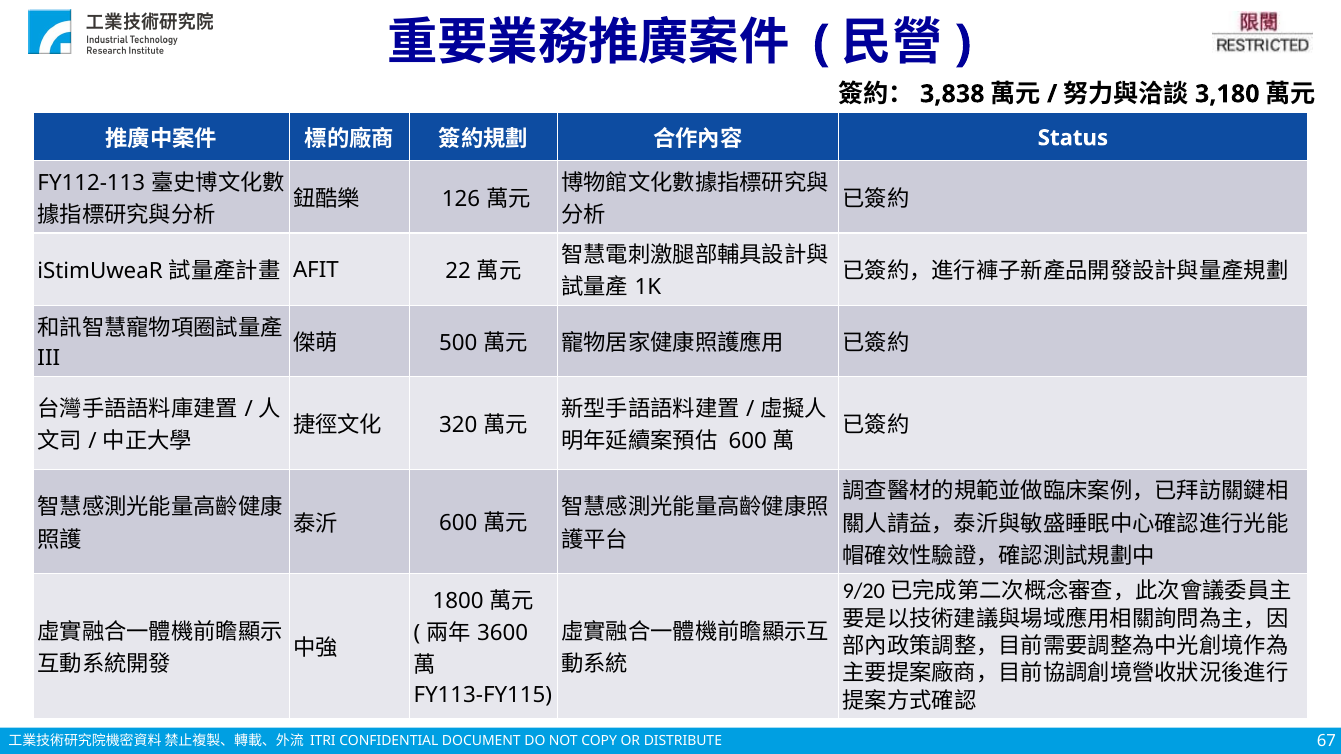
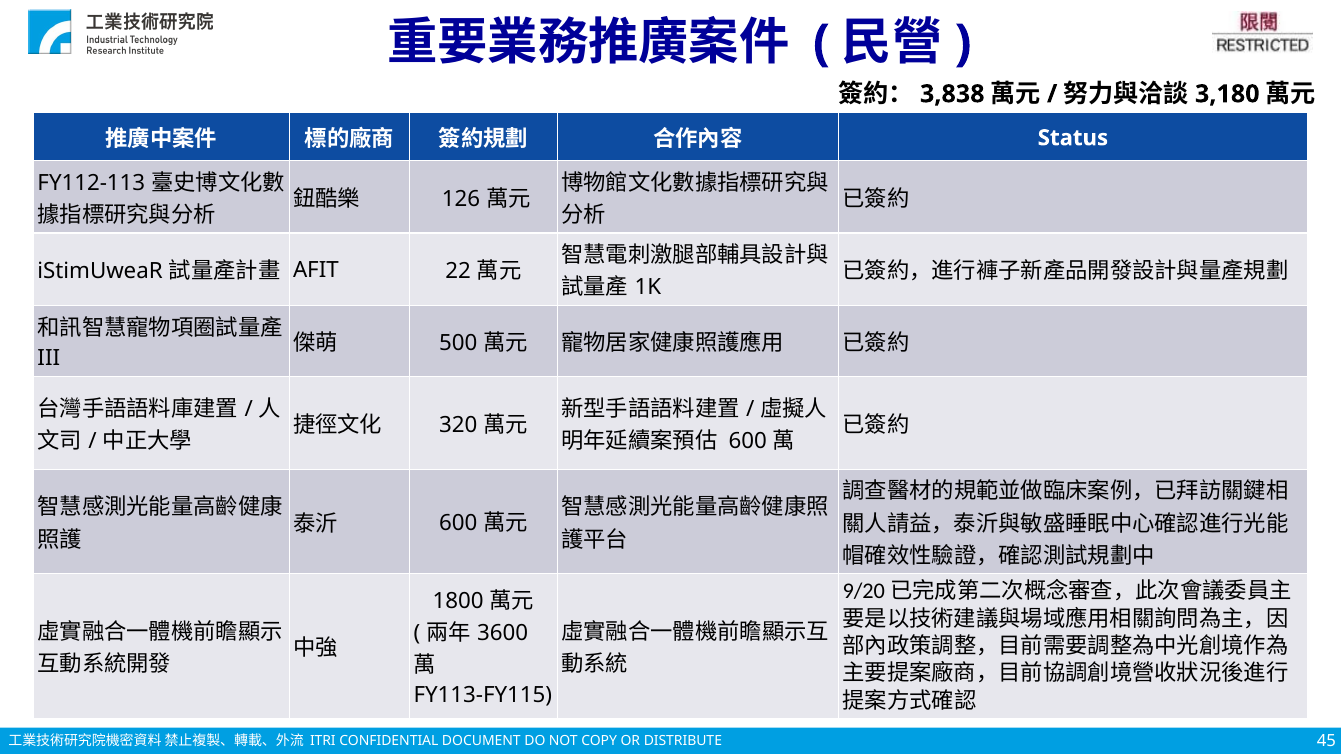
67: 67 -> 45 (1326, 741)
